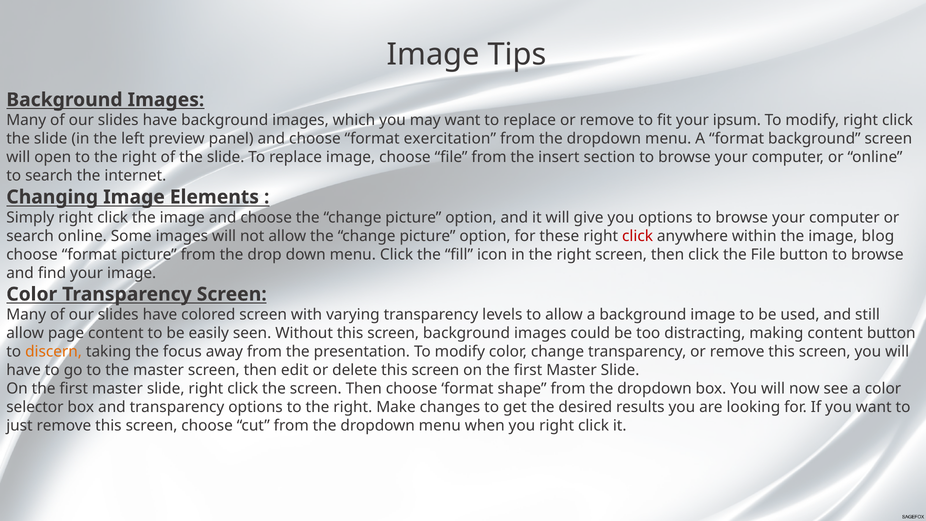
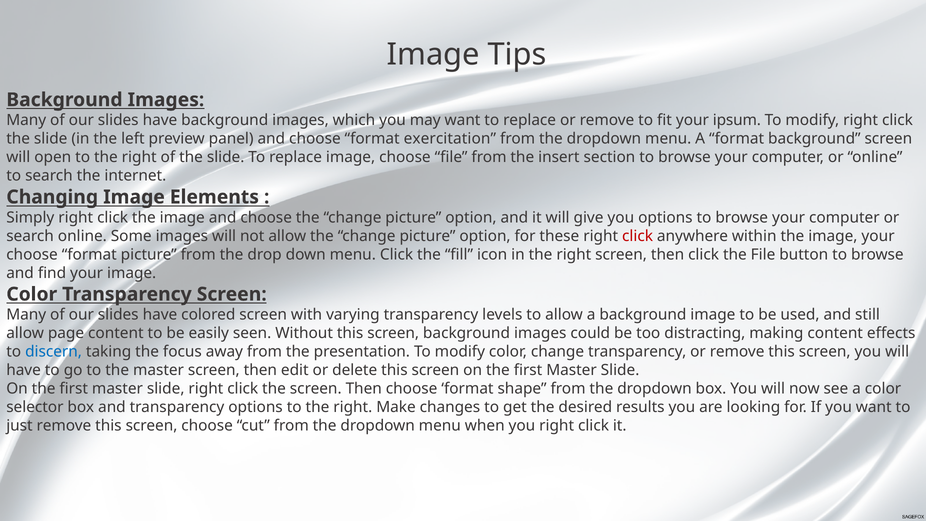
image blog: blog -> your (878, 236)
content button: button -> effects (891, 333)
discern colour: orange -> blue (54, 352)
